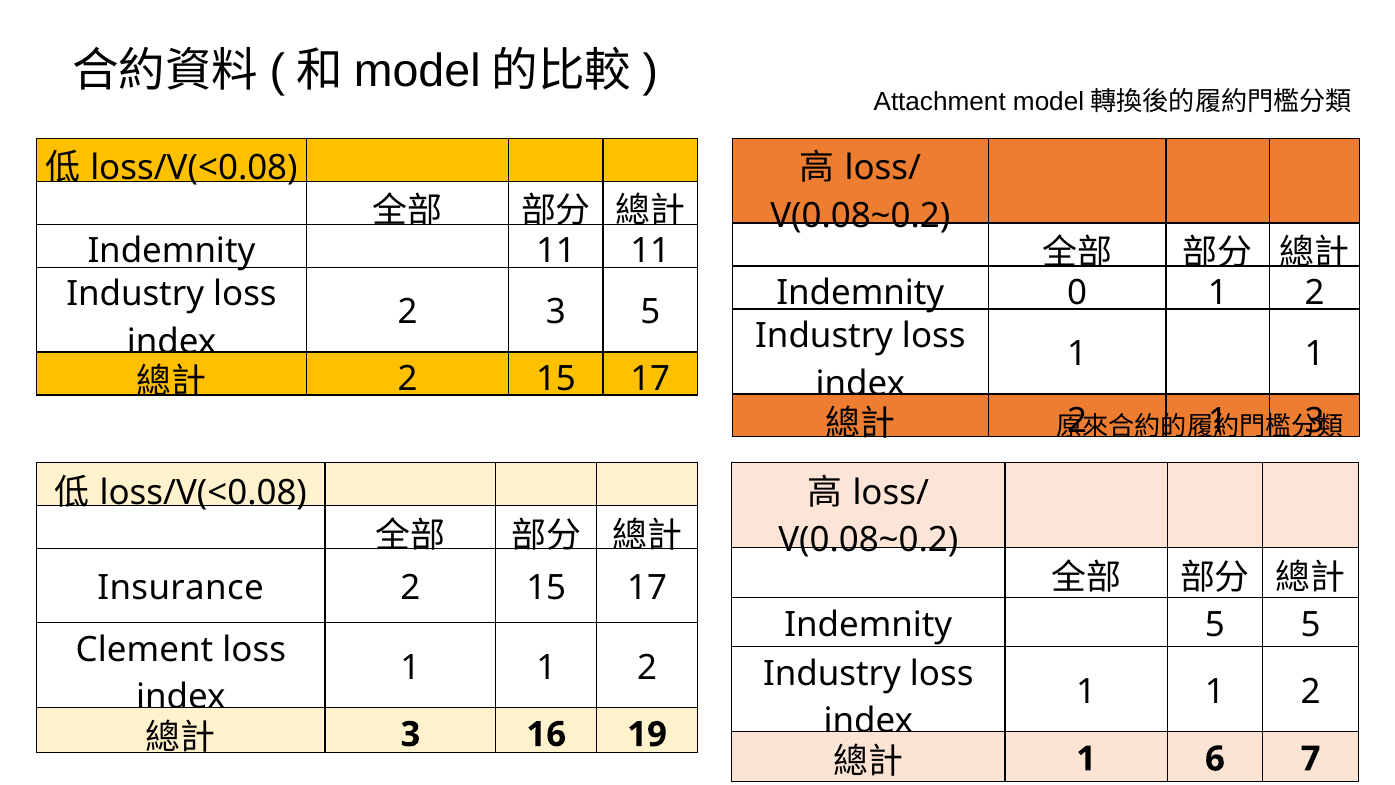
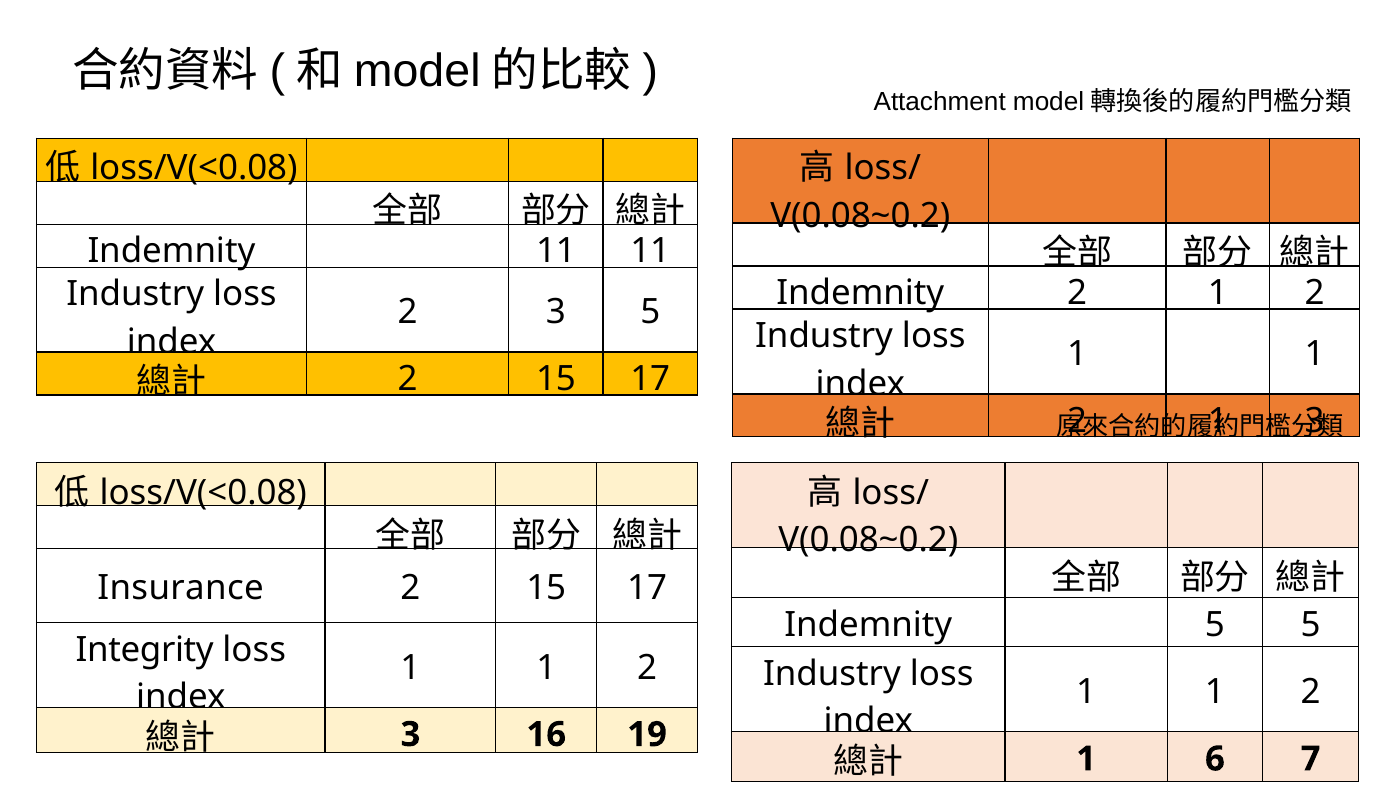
Indemnity 0: 0 -> 2 (1077, 293)
Clement: Clement -> Integrity (145, 649)
